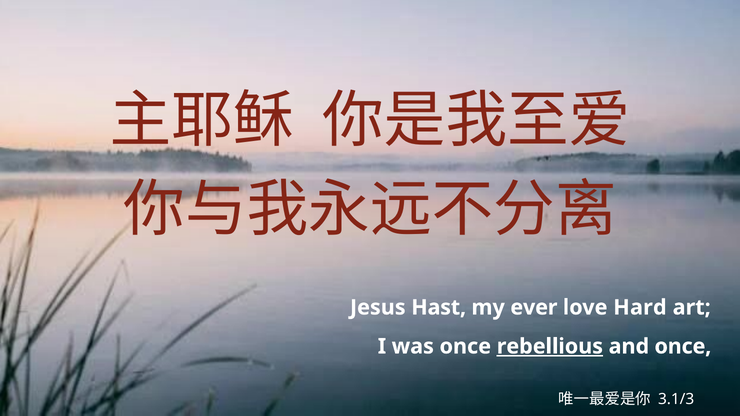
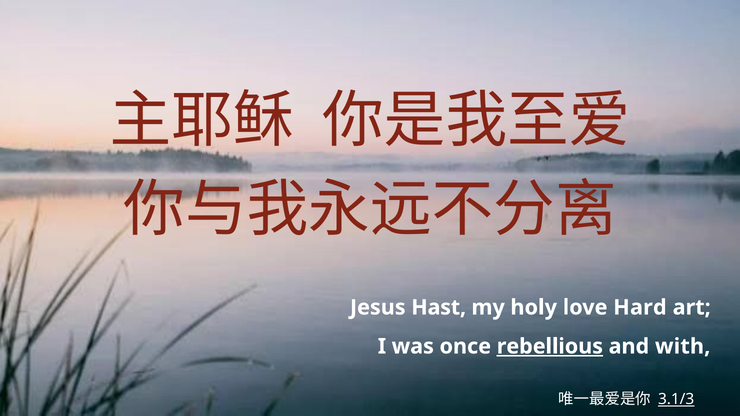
ever: ever -> holy (534, 308)
and once: once -> with (683, 347)
3.1/3 underline: none -> present (676, 399)
